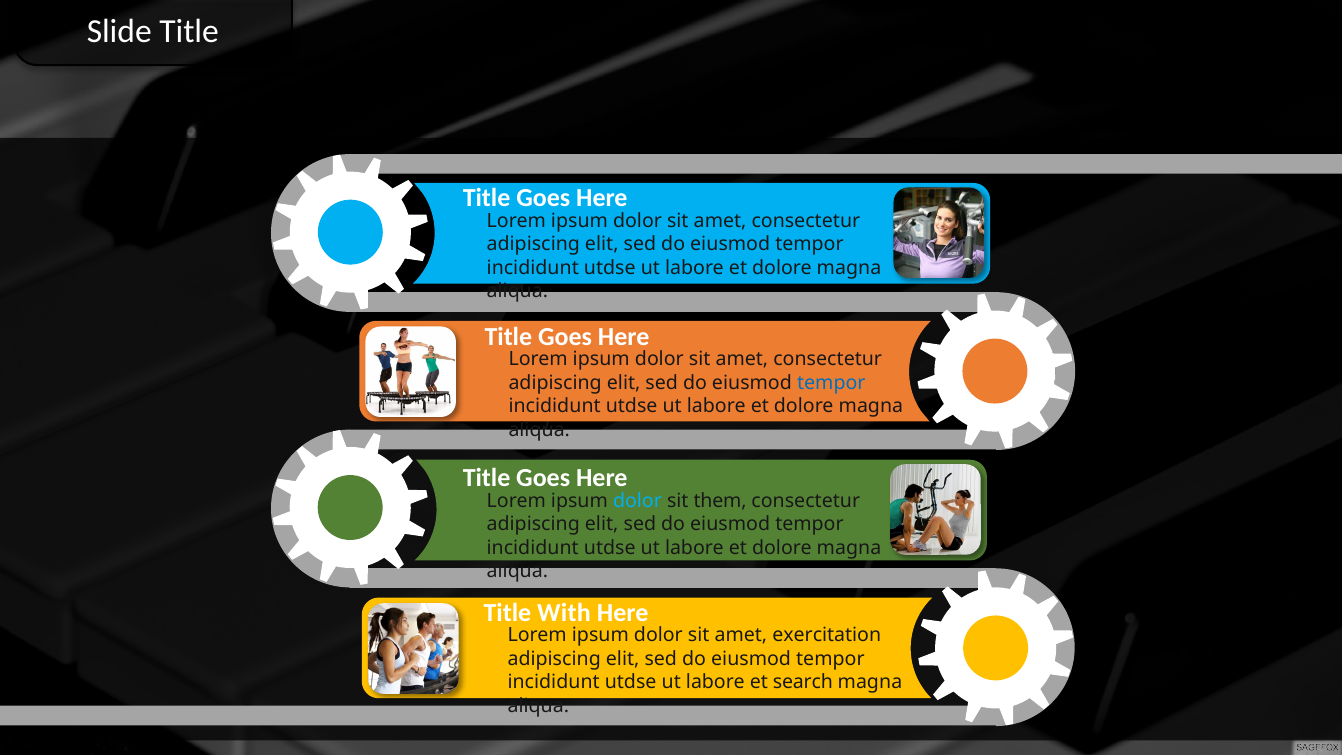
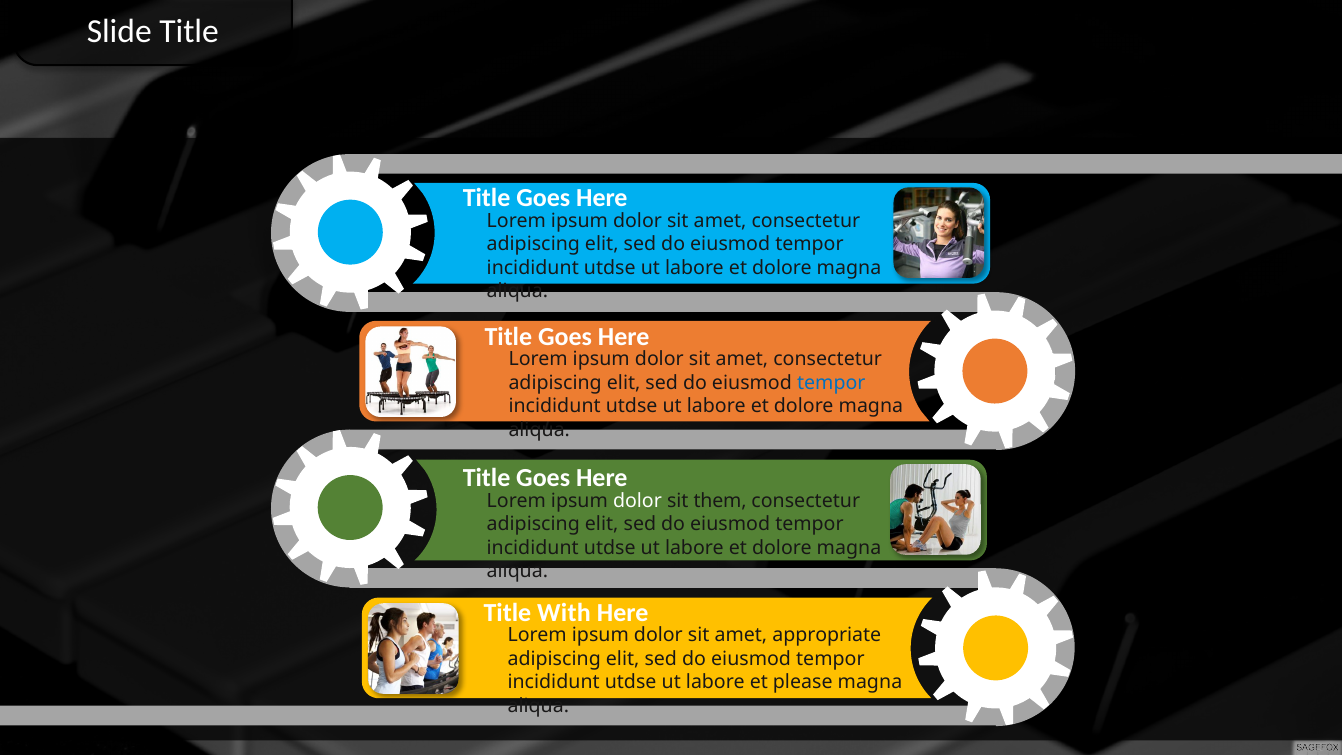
dolor colour: light blue -> white (637, 501)
exercitation: exercitation -> appropriate (827, 635)
search: search -> please (803, 682)
